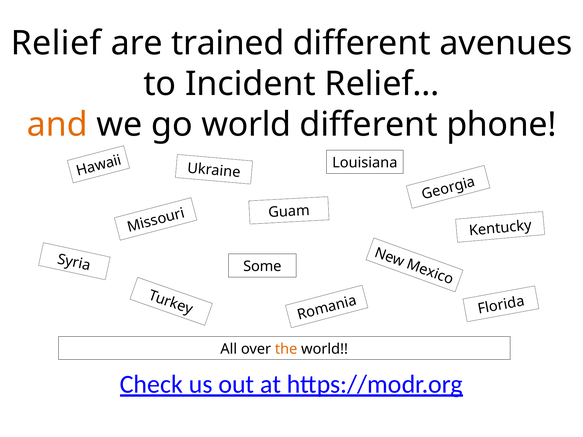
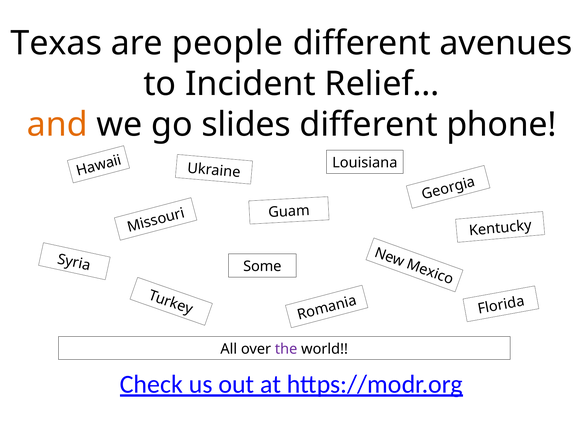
Relief: Relief -> Texas (56, 43)
trained: trained -> people (227, 43)
go world: world -> slides (246, 125)
the colour: orange -> purple (286, 349)
